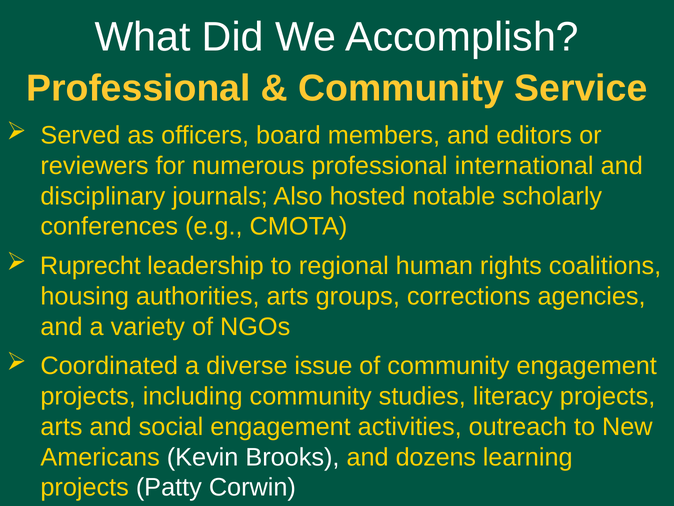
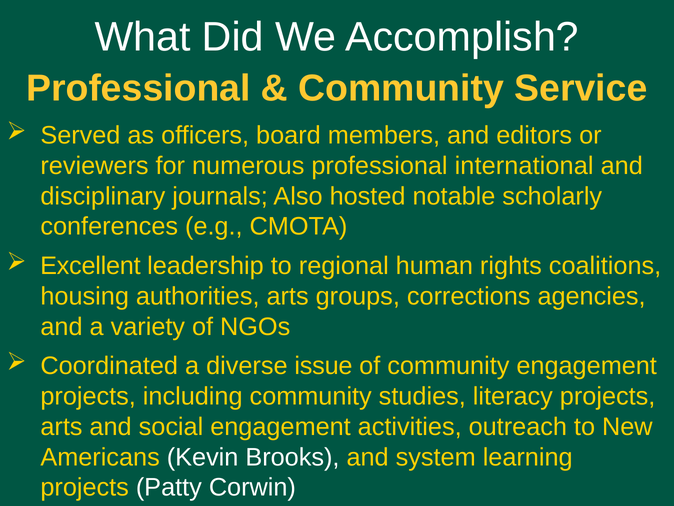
Ruprecht: Ruprecht -> Excellent (90, 266)
dozens: dozens -> system (436, 457)
